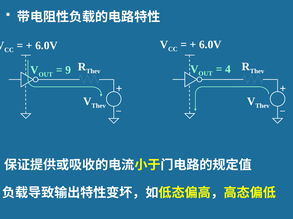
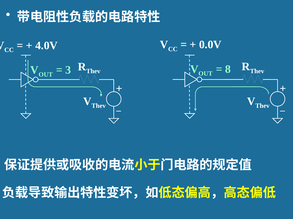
6.0V: 6.0V -> 0.0V (210, 45)
6.0V: 6.0V -> 4.0V (46, 46)
4: 4 -> 8 (228, 69)
9: 9 -> 3 (68, 70)
